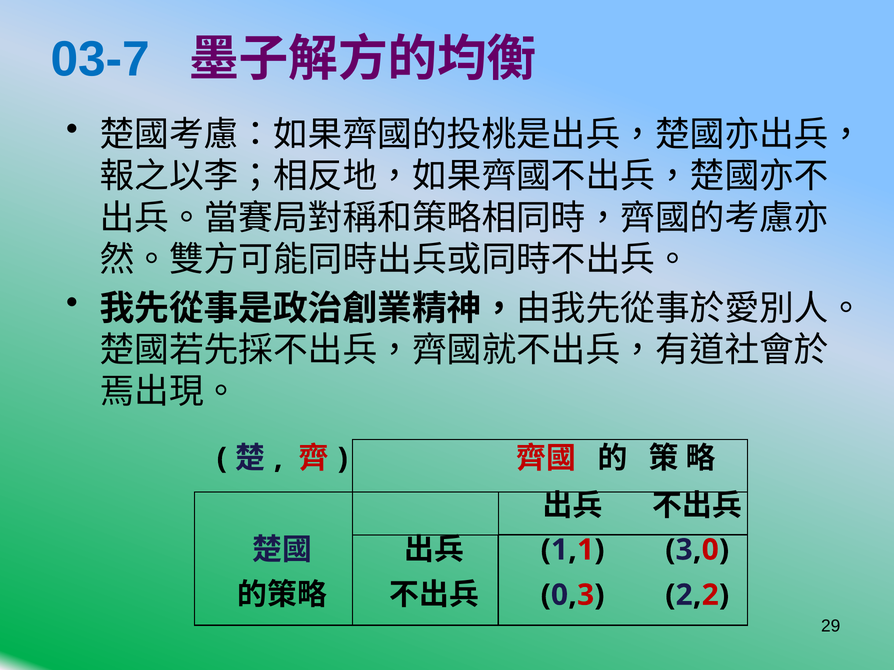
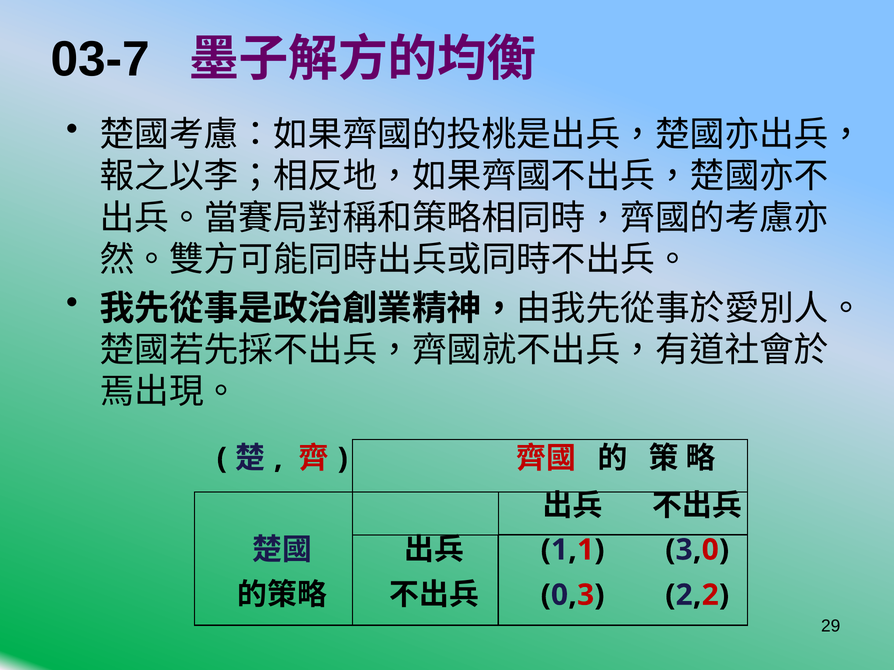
03-7 colour: blue -> black (100, 59)
